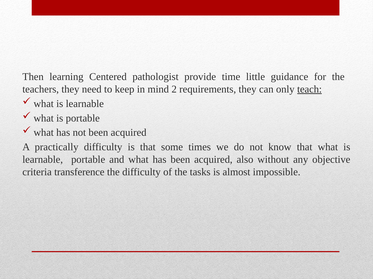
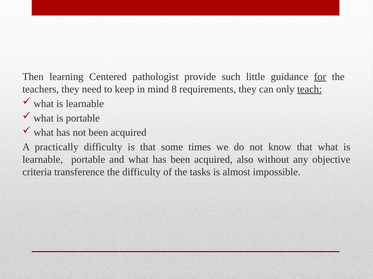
time: time -> such (231, 77)
for underline: none -> present (320, 77)
2: 2 -> 8 (174, 89)
